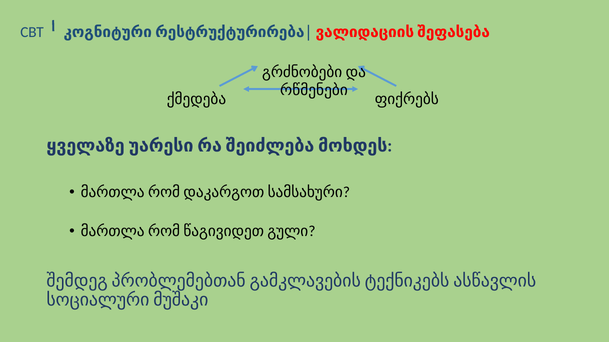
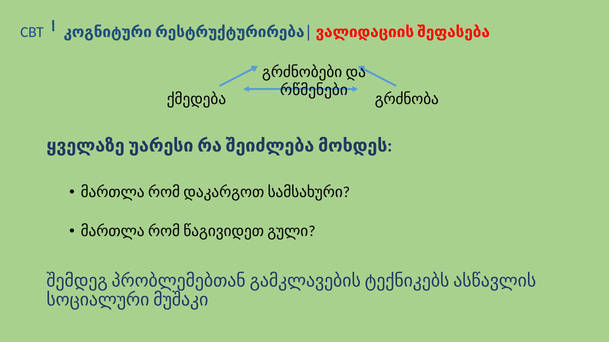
ფიქრებს: ფიქრებს -> გრძნობა (407, 100)
